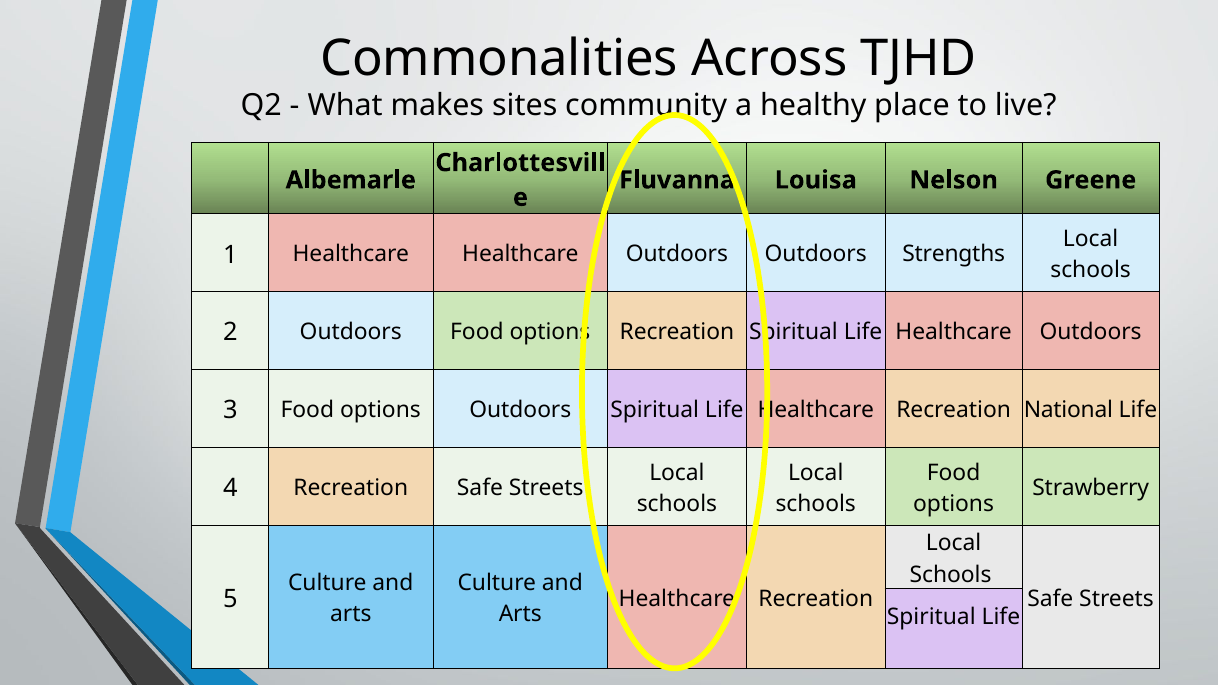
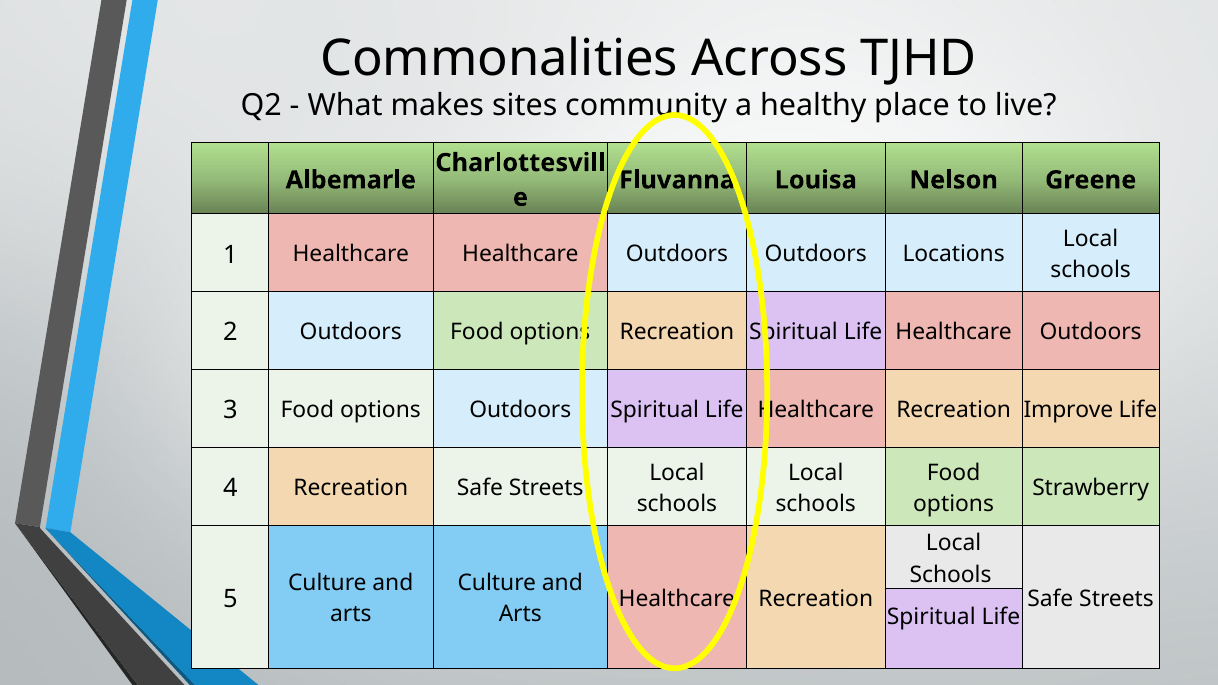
Strengths: Strengths -> Locations (954, 254)
National: National -> Improve (1068, 410)
